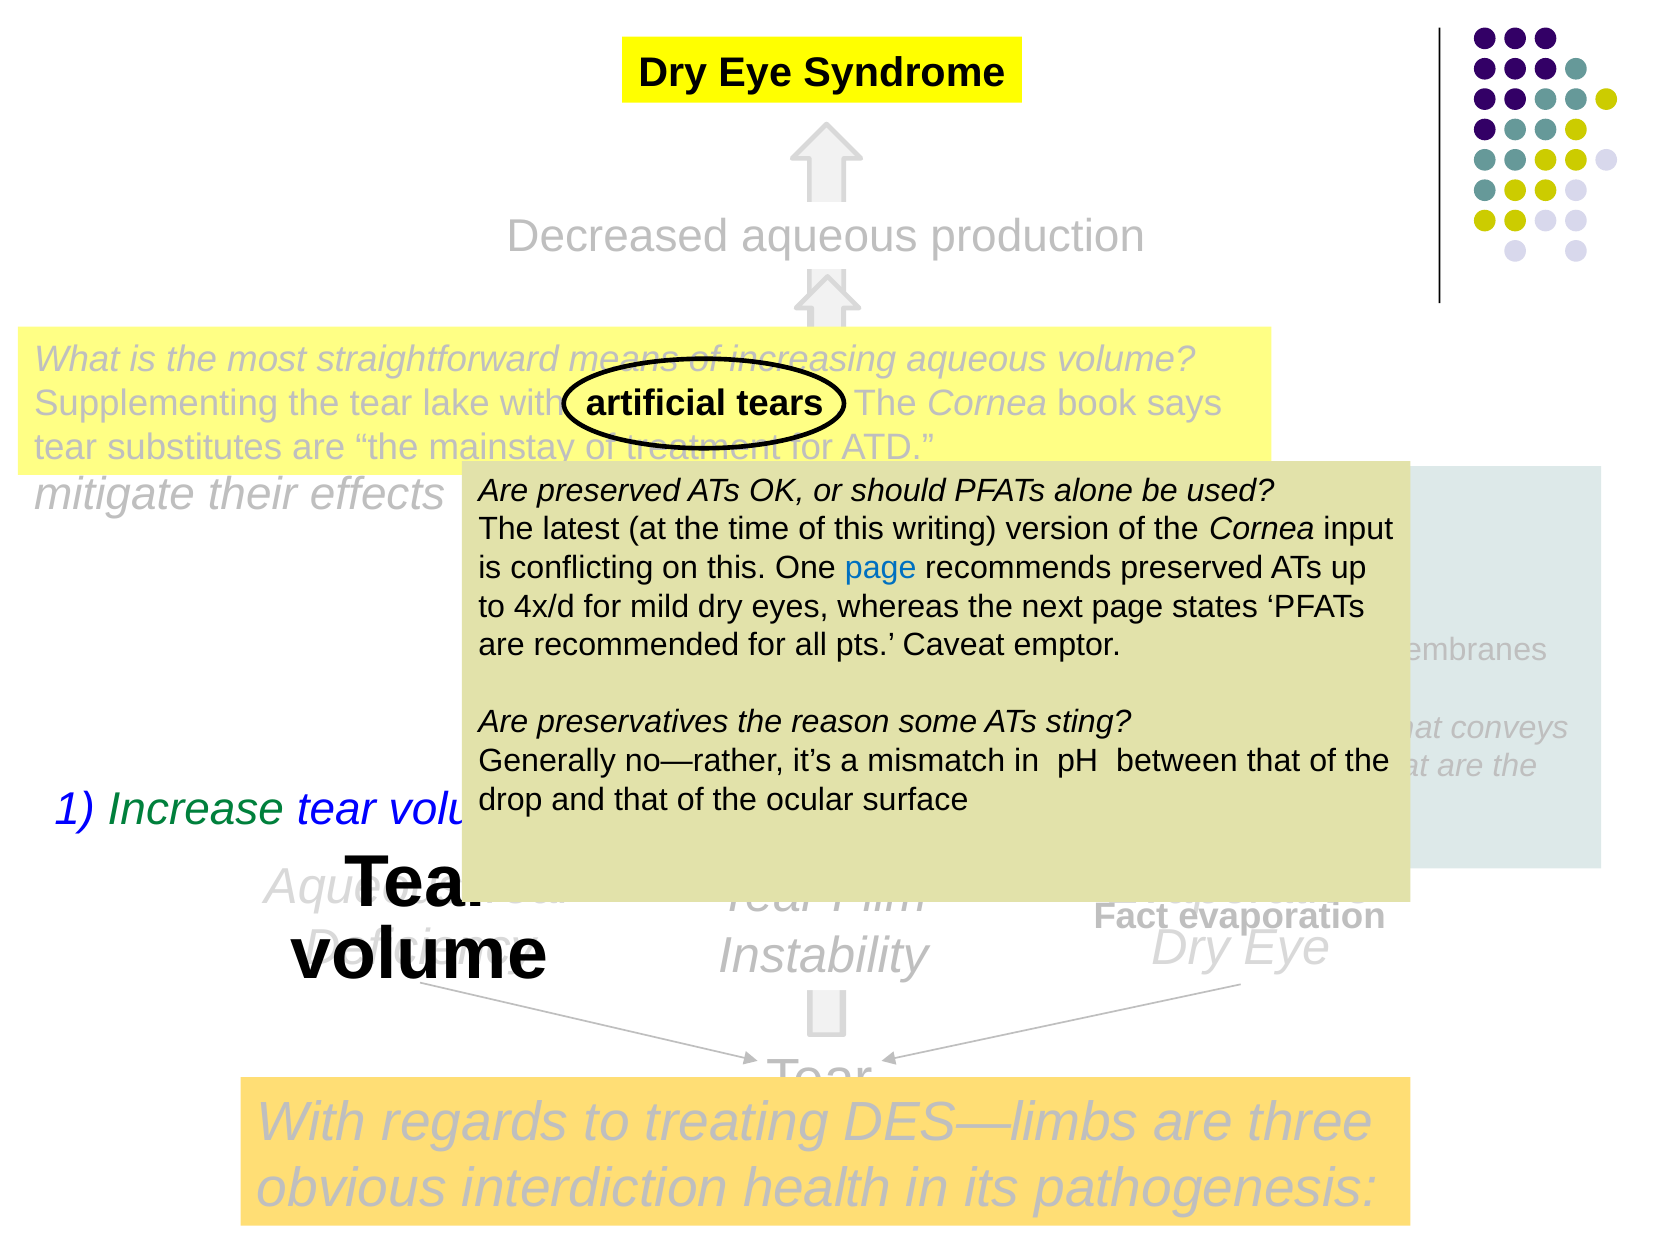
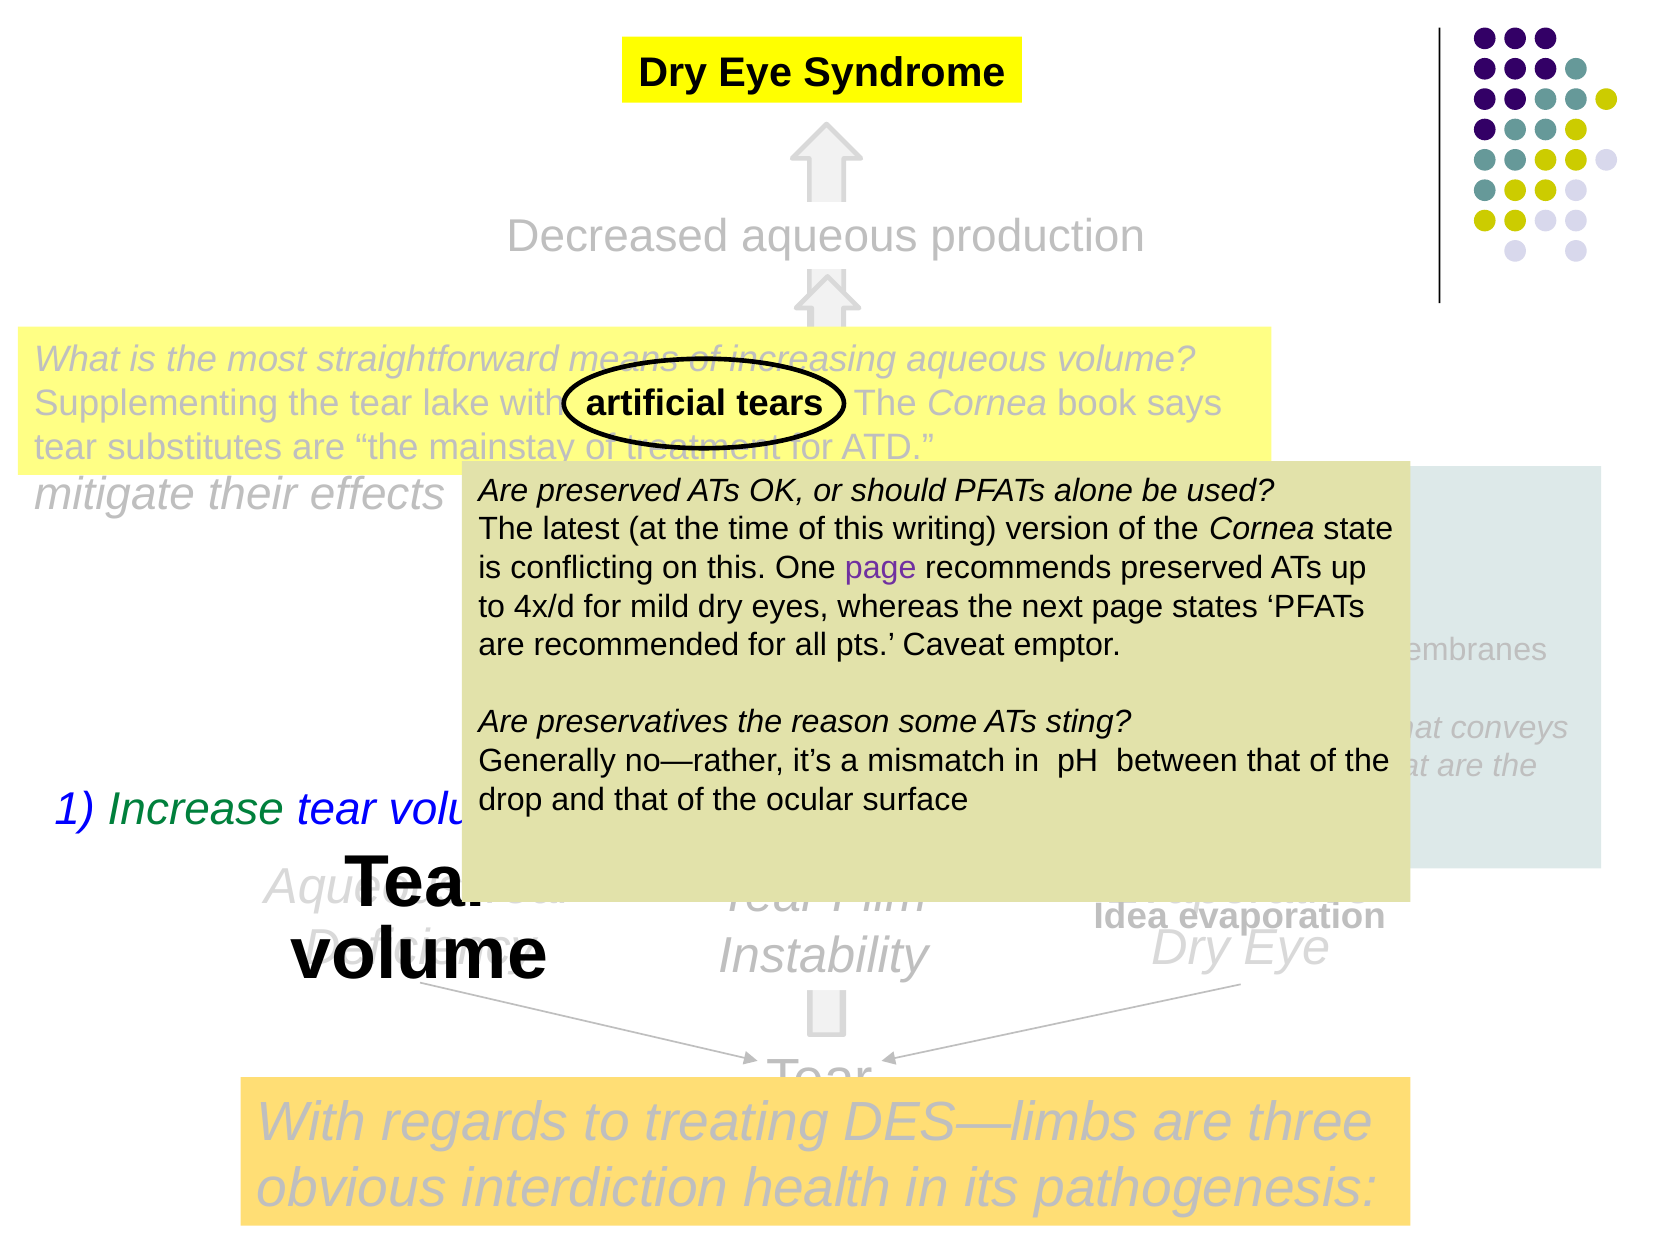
input: input -> state (1358, 529)
page colour: blue -> purple (881, 568)
Fact: Fact -> Idea (1131, 916)
